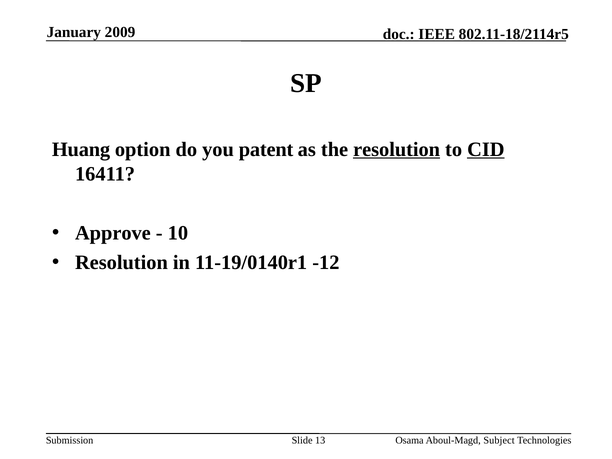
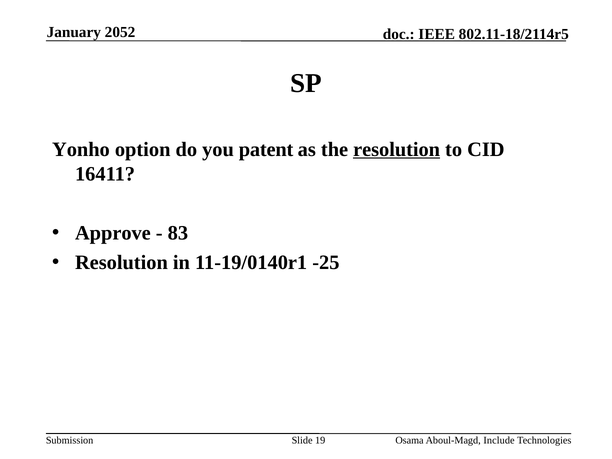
2009: 2009 -> 2052 (120, 32)
Huang: Huang -> Yonho (81, 149)
CID underline: present -> none (486, 149)
10: 10 -> 83 (178, 233)
-12: -12 -> -25 (326, 263)
13: 13 -> 19 (320, 440)
Subject: Subject -> Include (499, 440)
